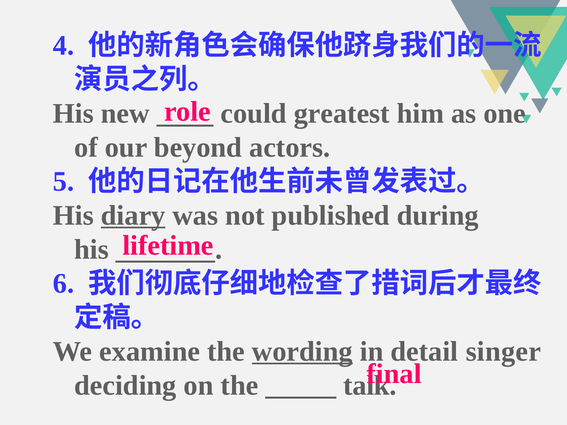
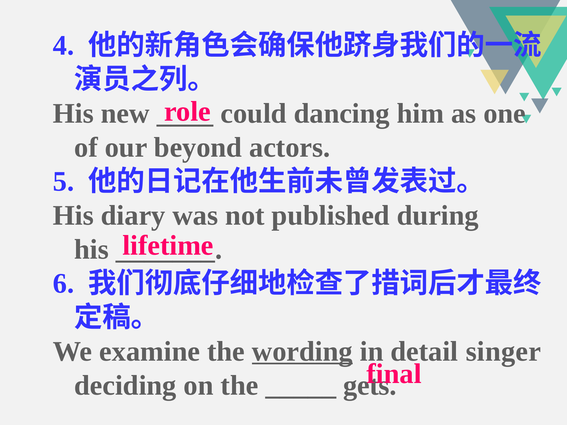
greatest: greatest -> dancing (342, 113)
diary underline: present -> none (133, 216)
talk: talk -> gets (370, 386)
